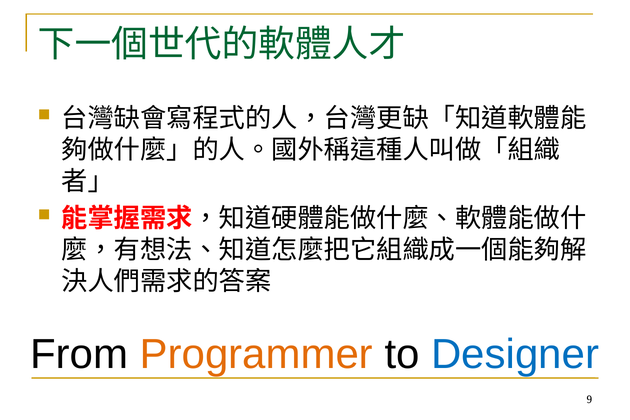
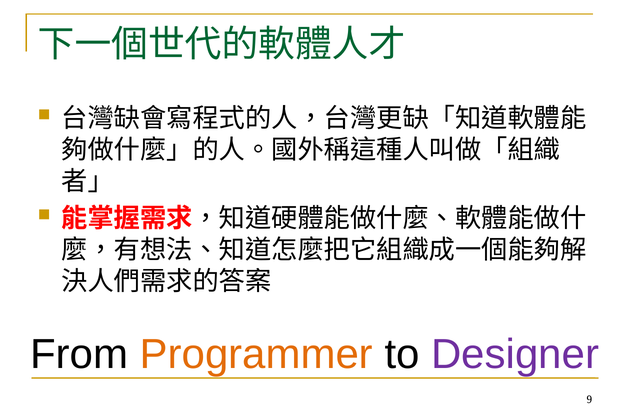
Designer colour: blue -> purple (515, 354)
